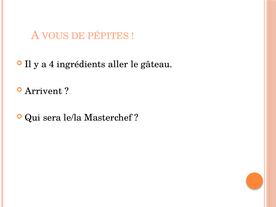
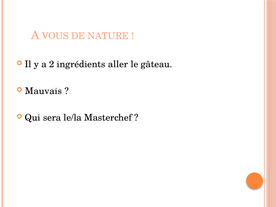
PÉPITES: PÉPITES -> NATURE (108, 36)
4: 4 -> 2 (52, 64)
Arrivent: Arrivent -> Mauvais (43, 91)
